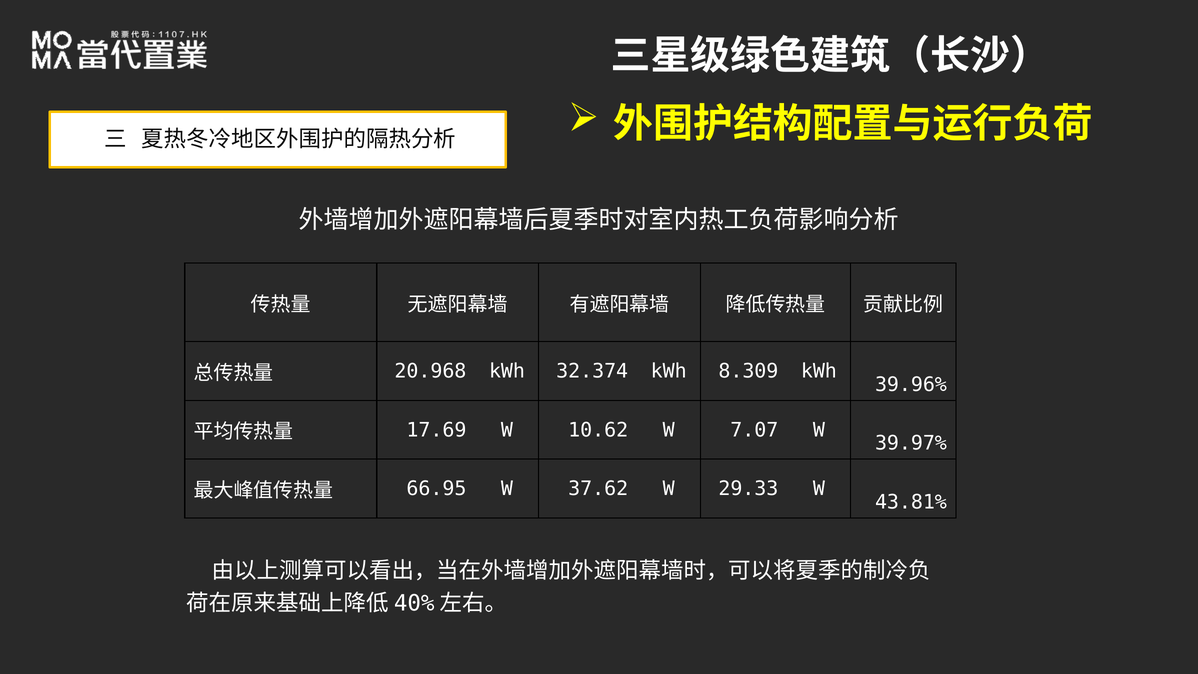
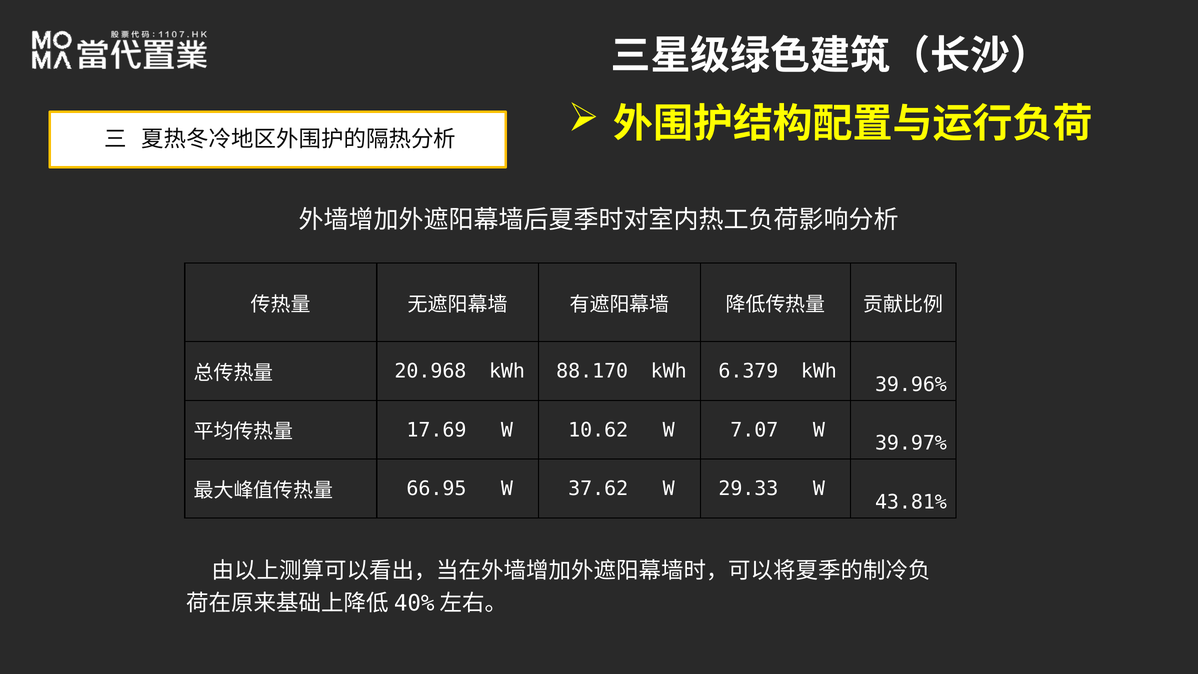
32.374: 32.374 -> 88.170 (592, 371)
8.309: 8.309 -> 6.379 (748, 371)
